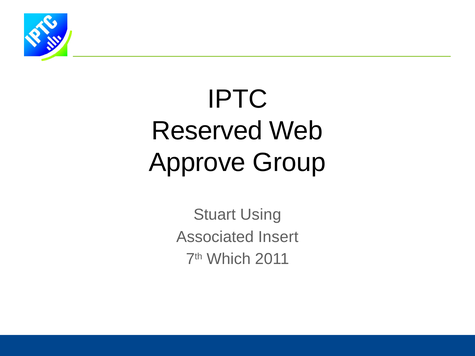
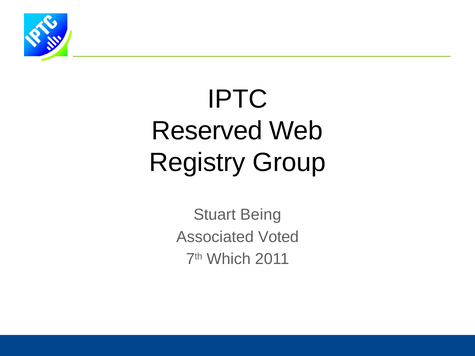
Approve: Approve -> Registry (197, 163)
Using: Using -> Being (261, 215)
Insert: Insert -> Voted (278, 237)
